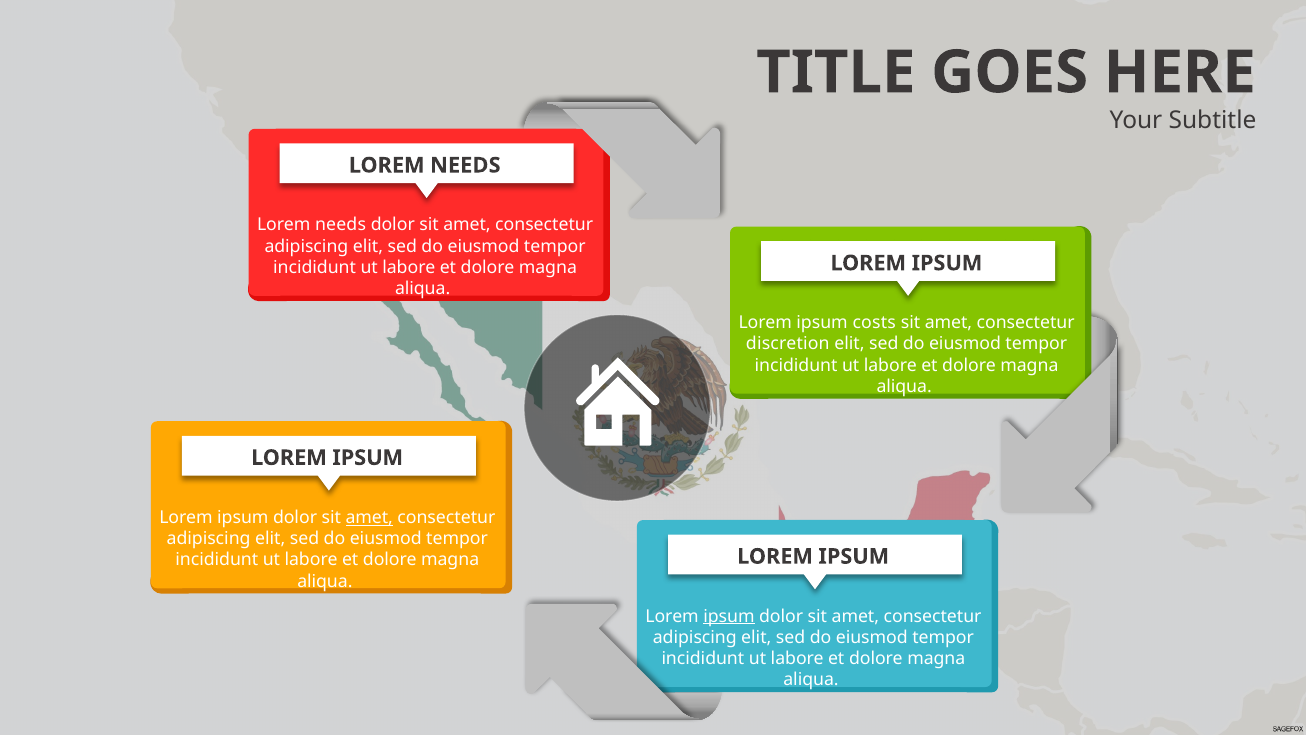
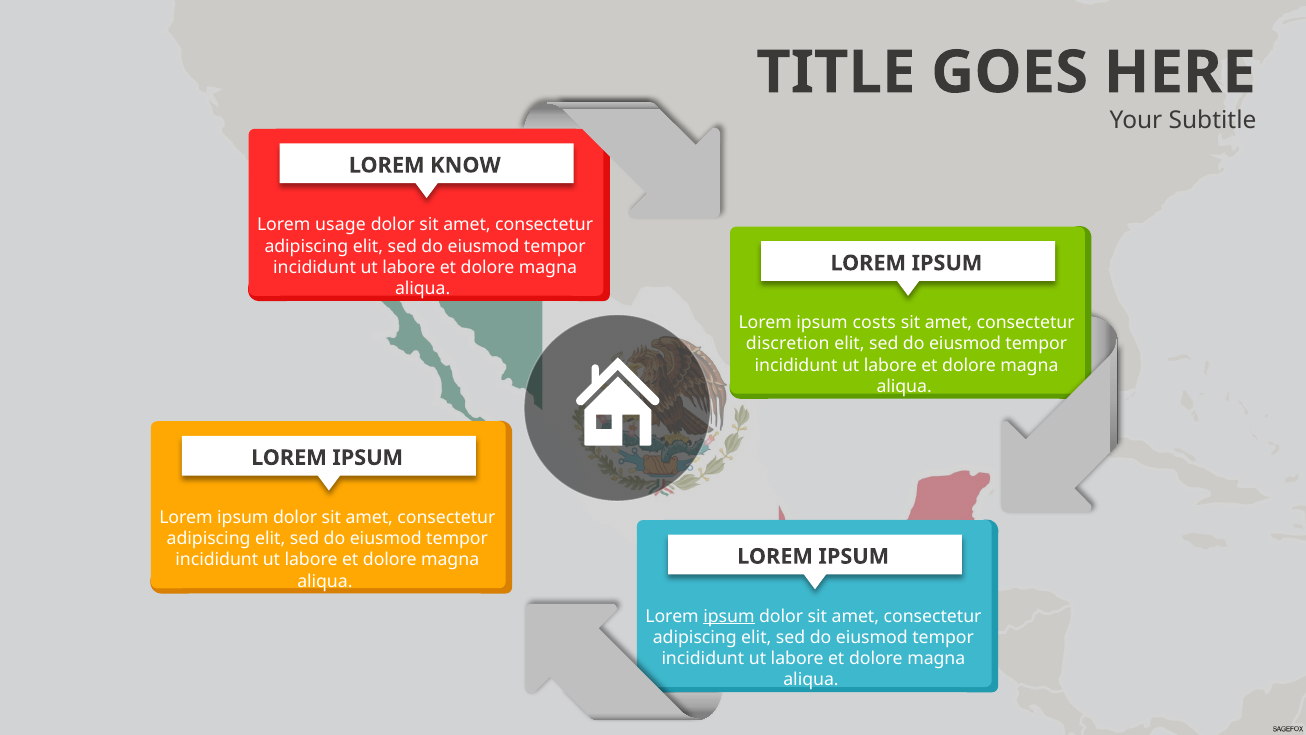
NEEDS: NEEDS -> KNOW (465, 165)
needs: needs -> usage (341, 225)
amet underline: present -> none (369, 517)
